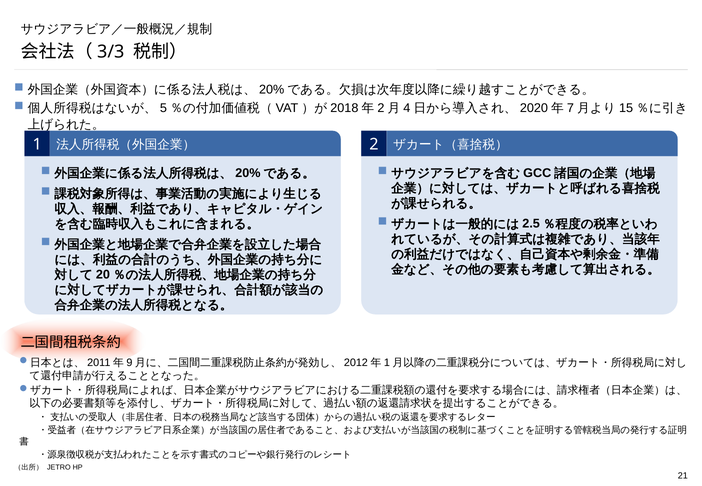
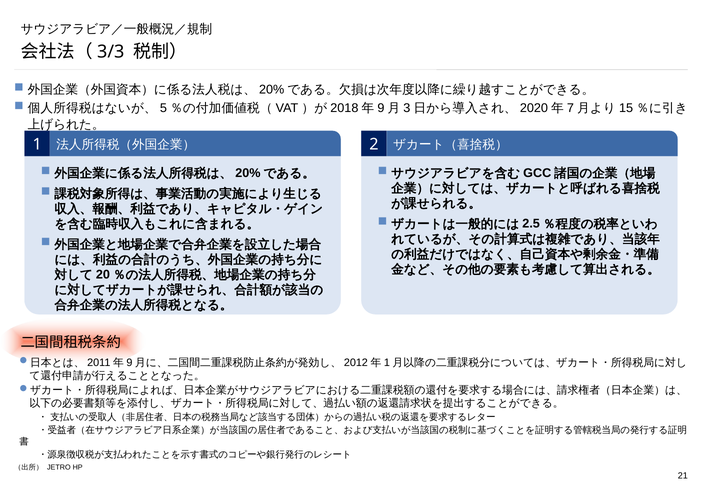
2: 2 -> 9 (381, 108)
4: 4 -> 3 (407, 108)
